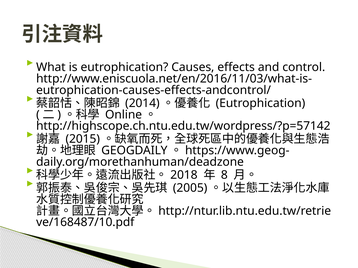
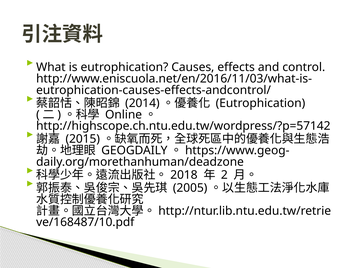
8: 8 -> 2 (224, 175)
